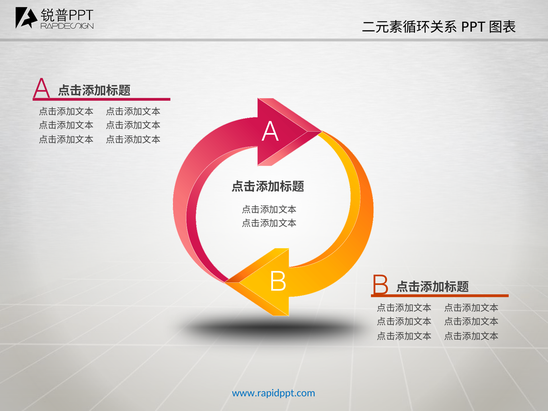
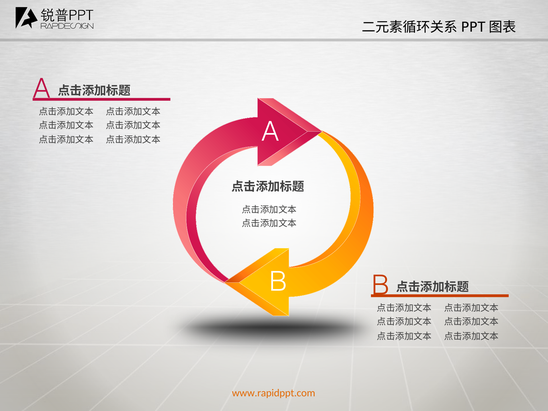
www.rapidppt.com colour: blue -> orange (274, 393)
